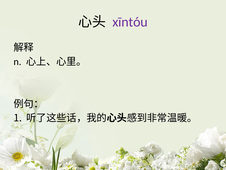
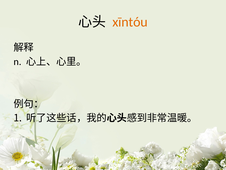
xīntóu colour: purple -> orange (130, 22)
